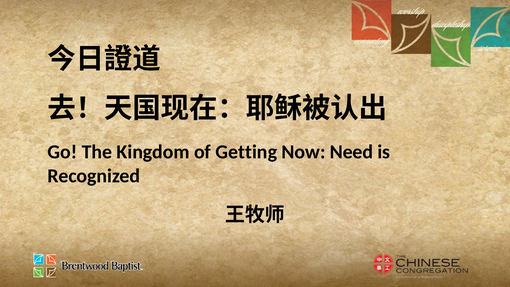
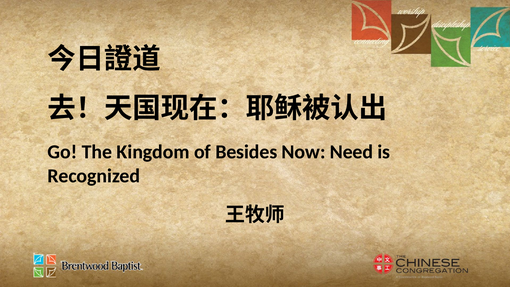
Getting: Getting -> Besides (246, 152)
